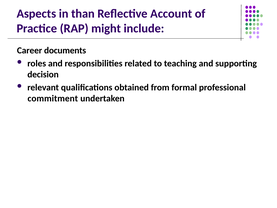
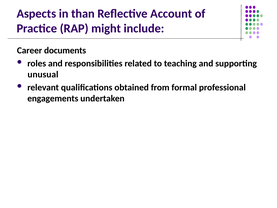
decision: decision -> unusual (43, 74)
commitment: commitment -> engagements (53, 98)
